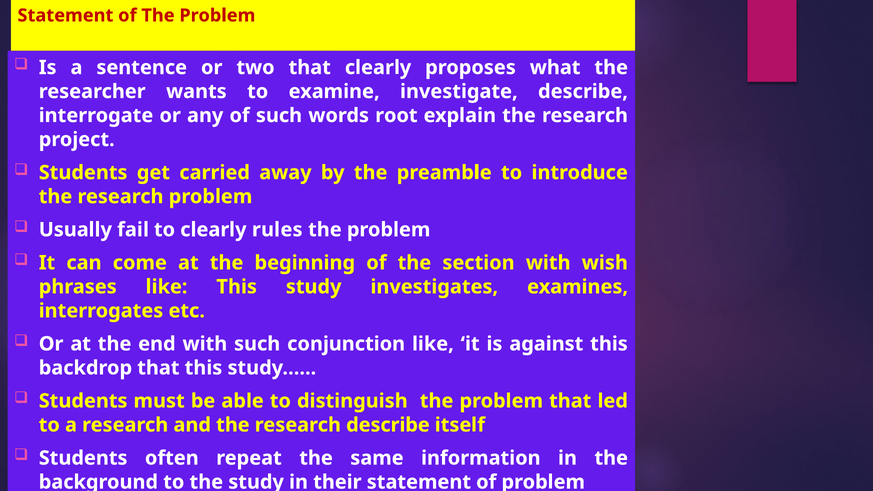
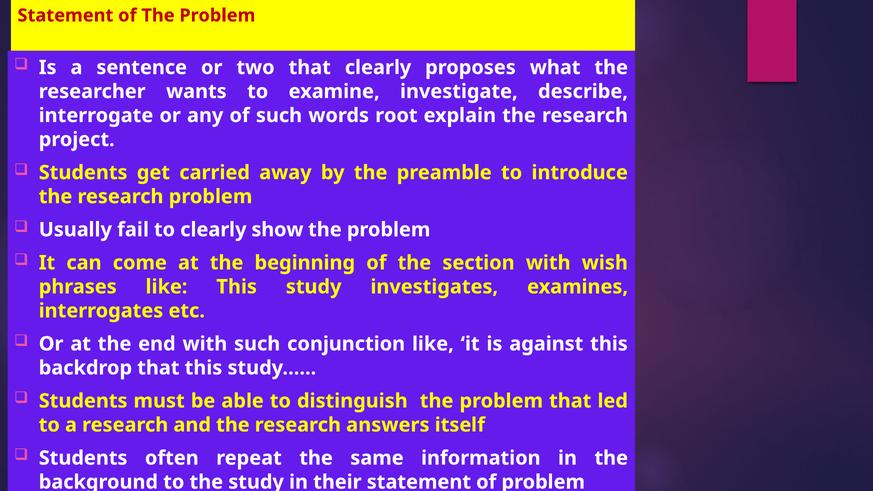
rules: rules -> show (277, 230)
research describe: describe -> answers (388, 425)
